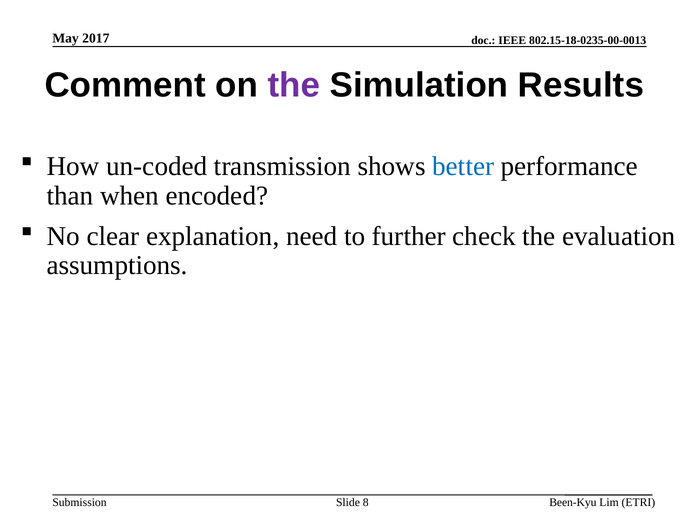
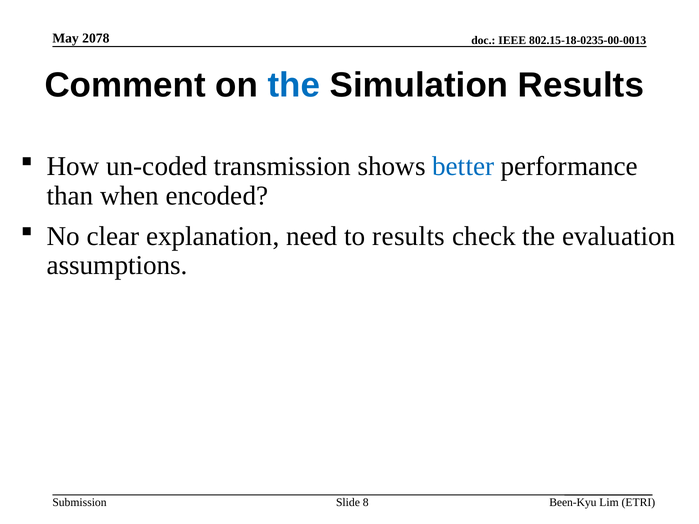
2017: 2017 -> 2078 (96, 38)
the colour: purple -> blue (294, 85)
to further: further -> results (409, 236)
